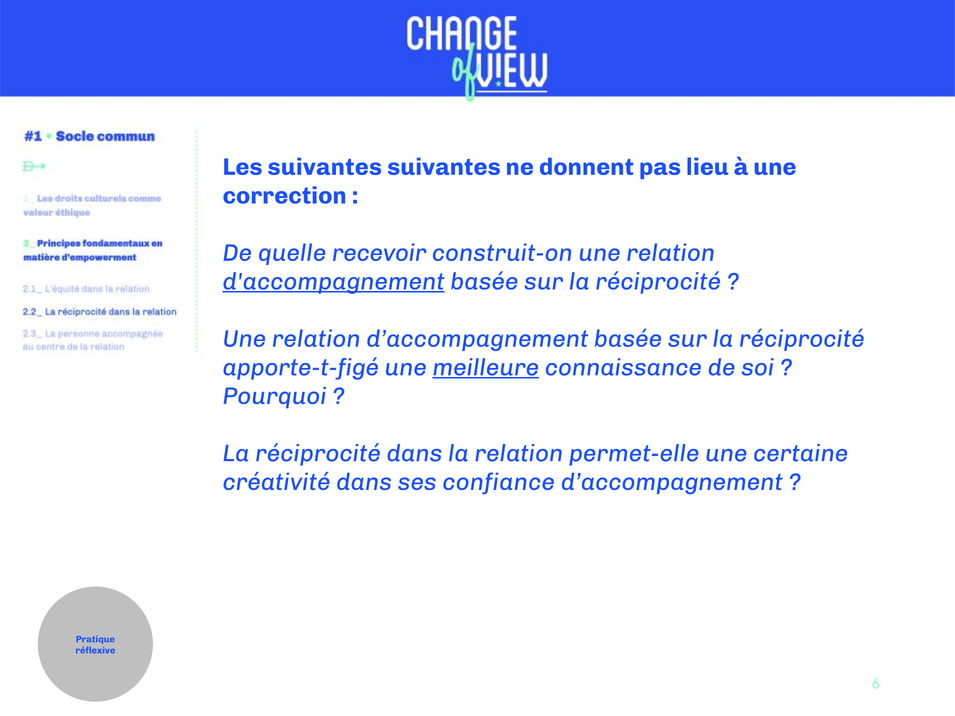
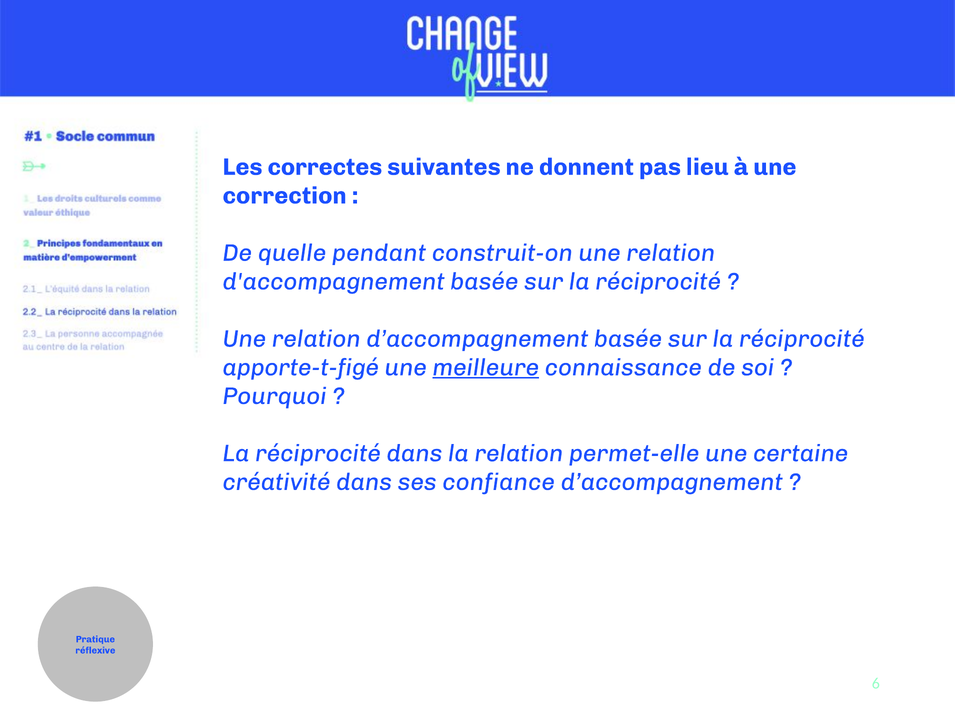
Les suivantes: suivantes -> correctes (325, 167)
recevoir: recevoir -> pendant (379, 253)
d'accompagnement underline: present -> none (334, 282)
